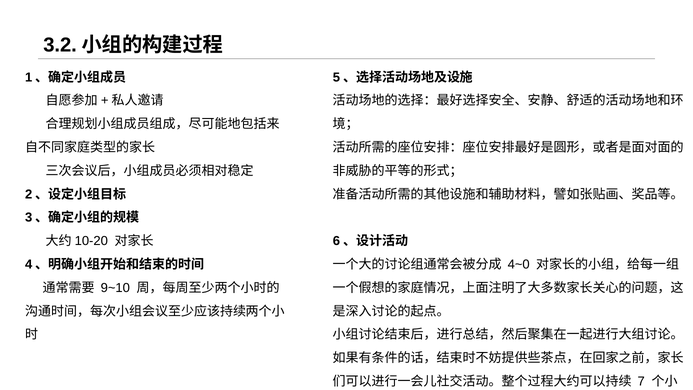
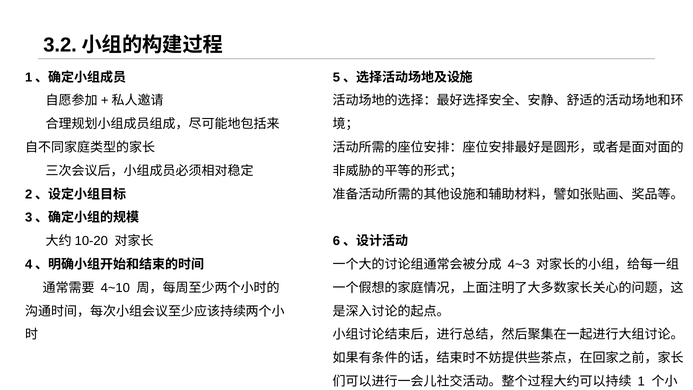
4~0: 4~0 -> 4~3 (519, 264)
9~10: 9~10 -> 4~10 (115, 288)
7: 7 -> 1 (641, 381)
